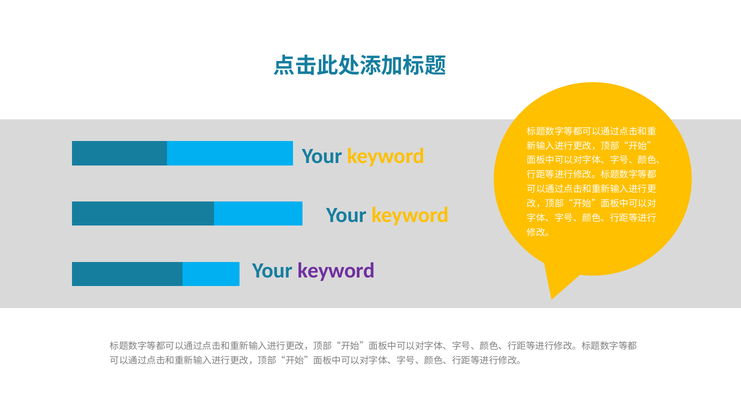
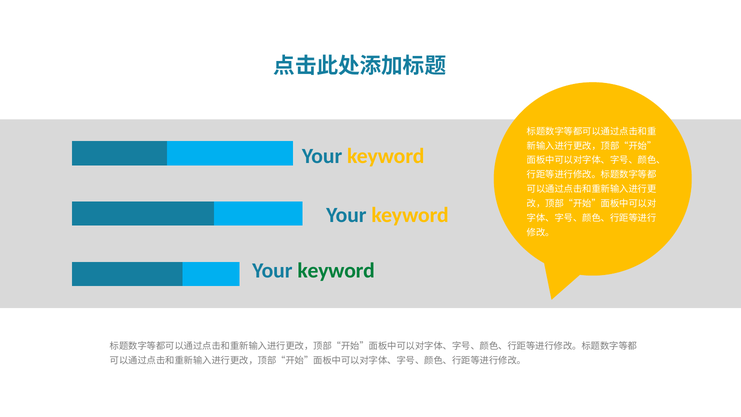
keyword colour: purple -> green (336, 270)
